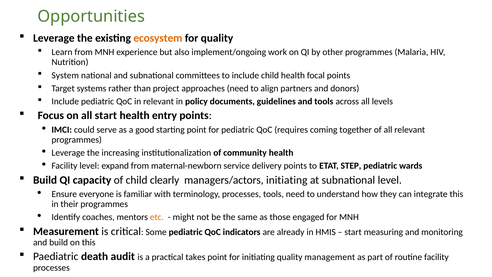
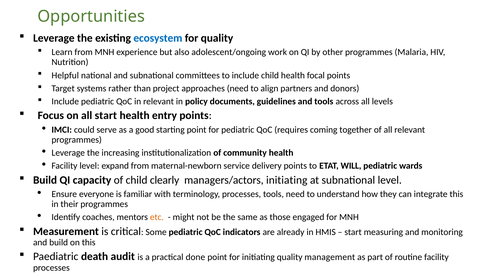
ecosystem colour: orange -> blue (158, 38)
implement/ongoing: implement/ongoing -> adolescent/ongoing (229, 52)
System: System -> Helpful (65, 75)
STEP: STEP -> WILL (351, 166)
takes: takes -> done (195, 257)
